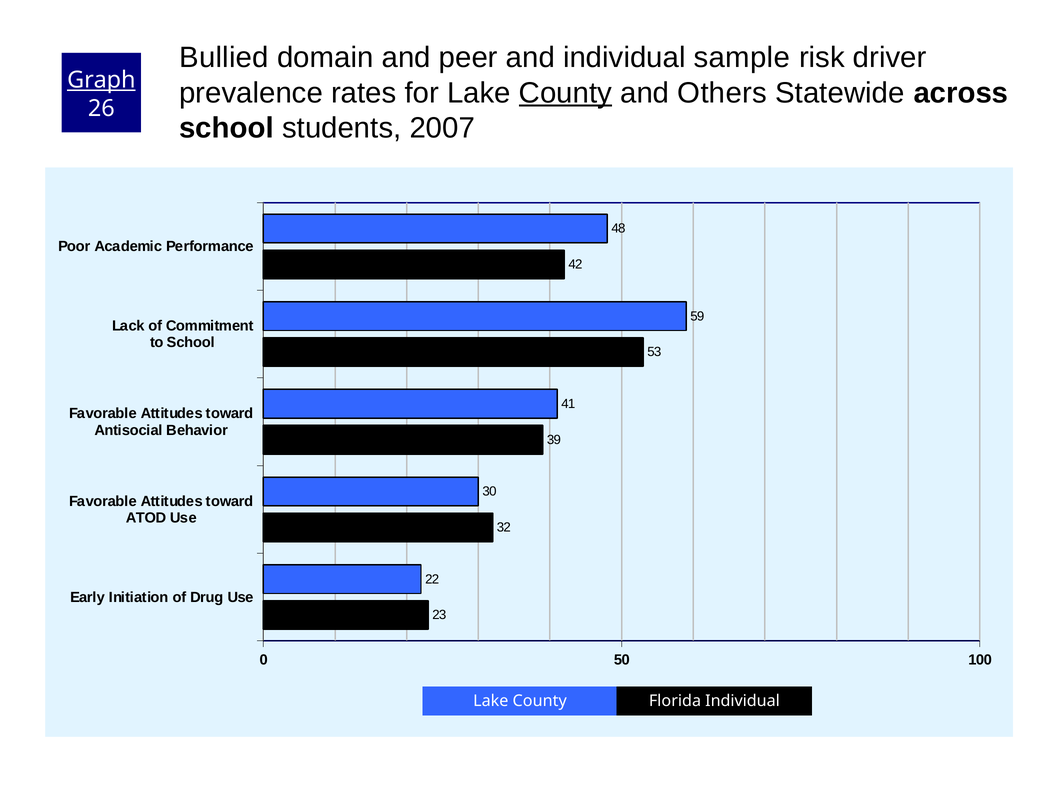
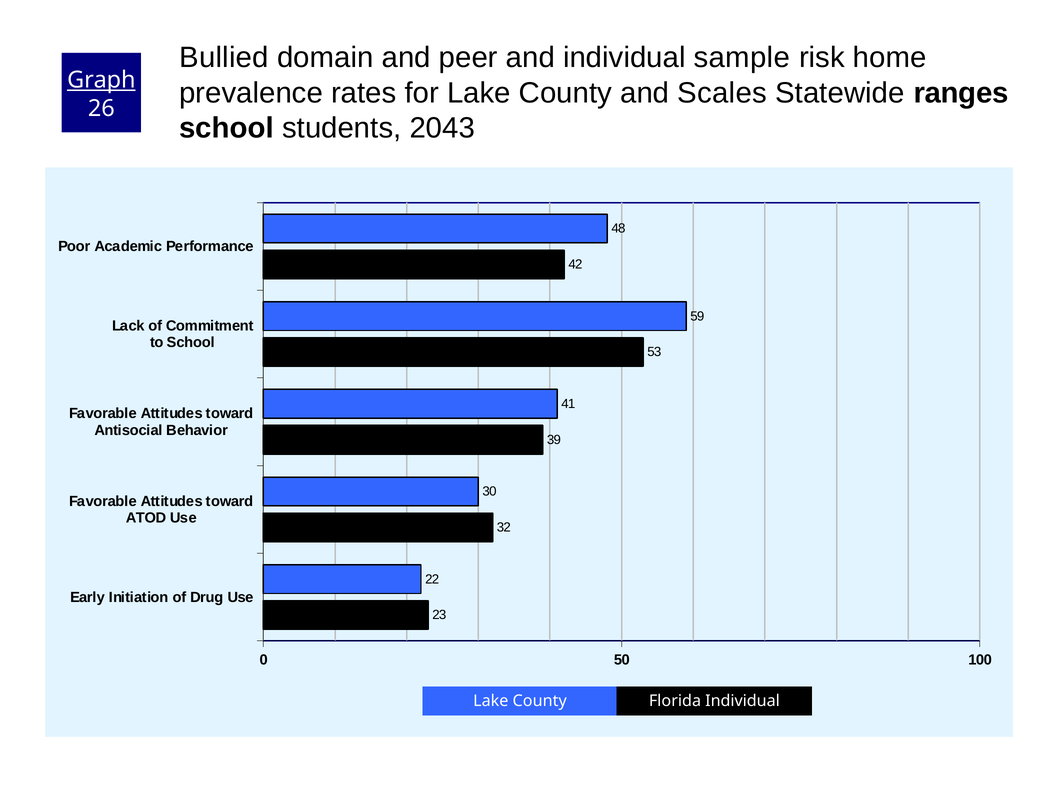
driver: driver -> home (890, 58)
County underline: present -> none (565, 93)
Others: Others -> Scales (722, 93)
across: across -> ranges (961, 93)
2007: 2007 -> 2043 (442, 128)
